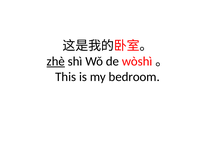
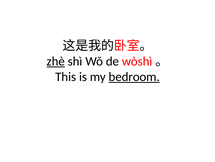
bedroom underline: none -> present (134, 76)
